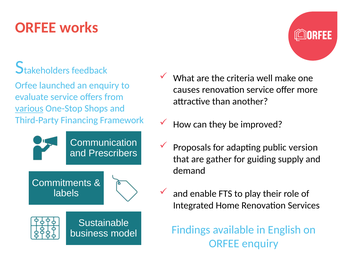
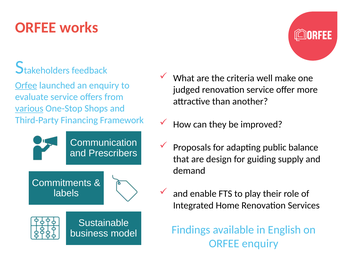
Orfee underline: none -> present (26, 85)
causes: causes -> judged (187, 90)
version: version -> balance (303, 147)
gather: gather -> design (219, 159)
